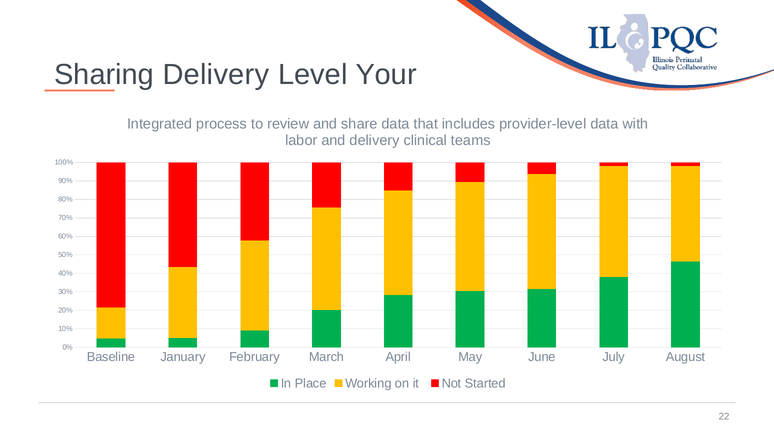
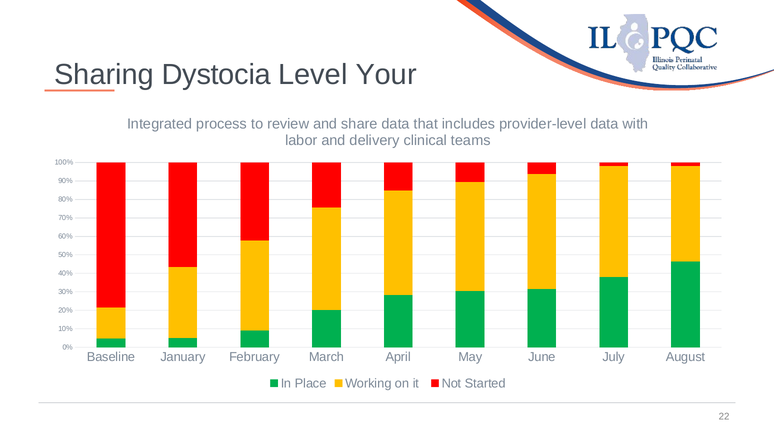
Sharing Delivery: Delivery -> Dystocia (216, 75)
